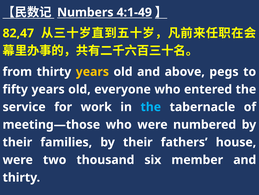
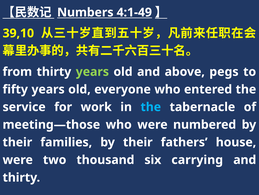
82,47: 82,47 -> 39,10 (18, 33)
years colour: yellow -> light green (92, 72)
member: member -> carrying (197, 159)
